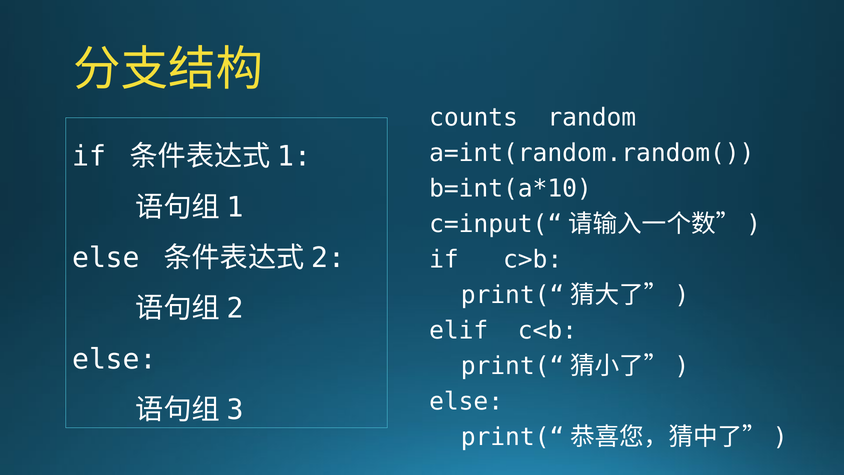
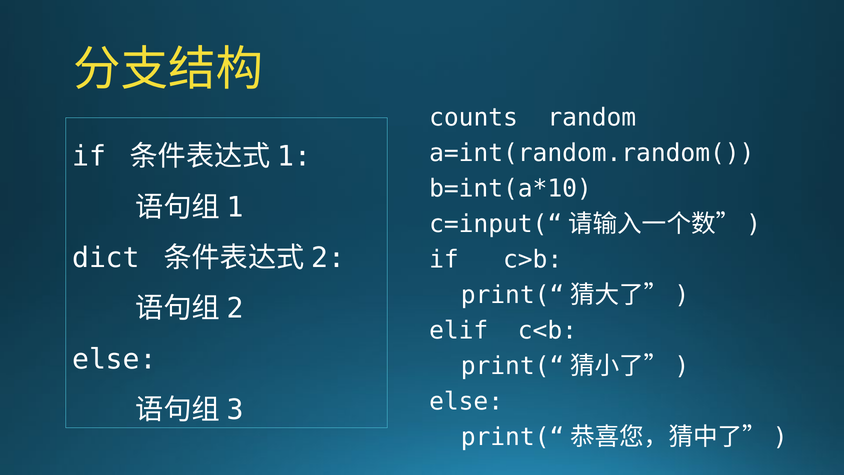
else: else -> dict (106, 258)
